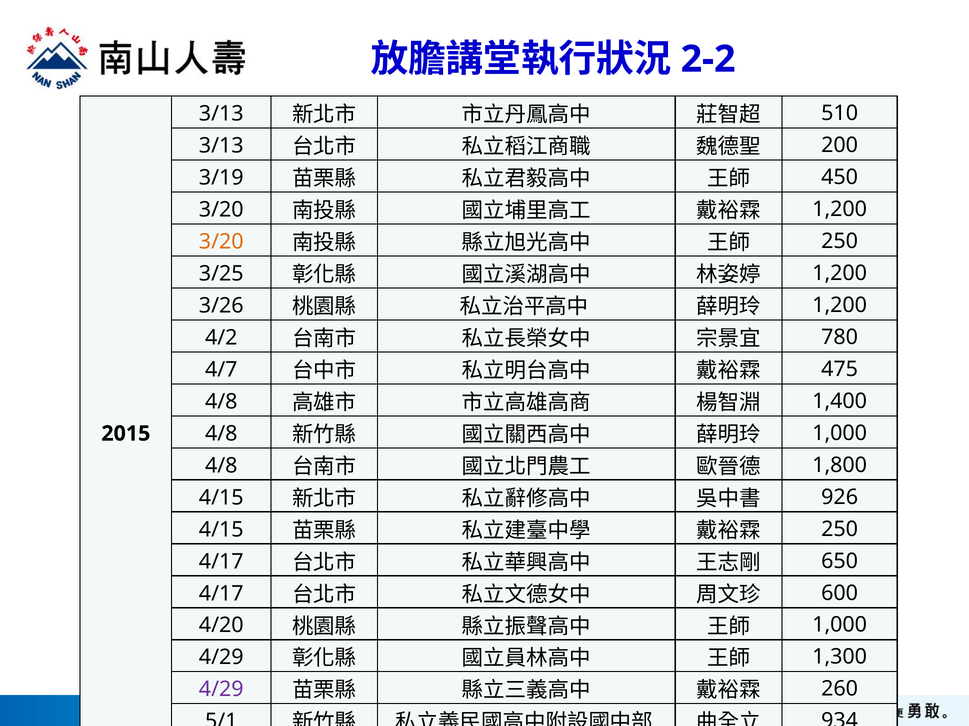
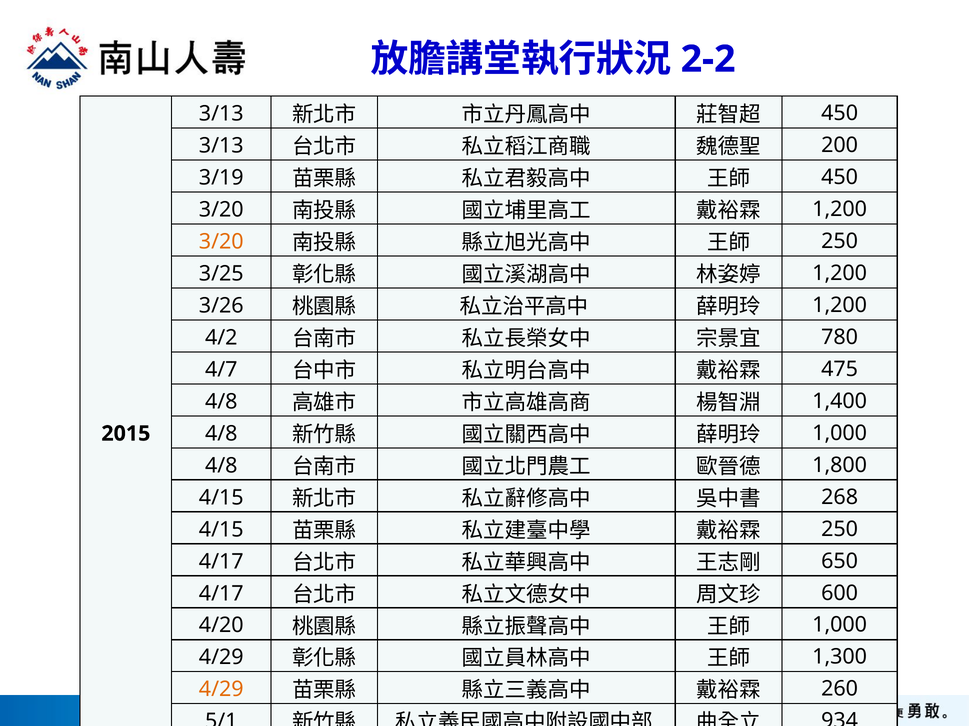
510: 510 -> 450 (840, 113)
926: 926 -> 268 (840, 498)
4/29 colour: purple -> orange (221, 690)
